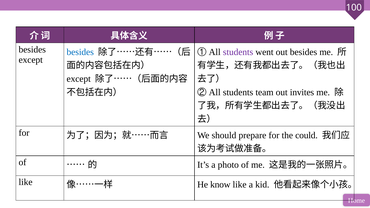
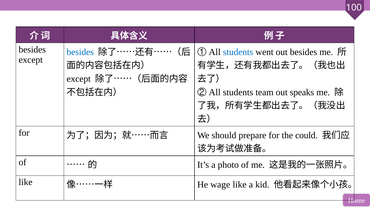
students colour: purple -> blue (238, 52)
invites: invites -> speaks (302, 92)
know: know -> wage (220, 185)
